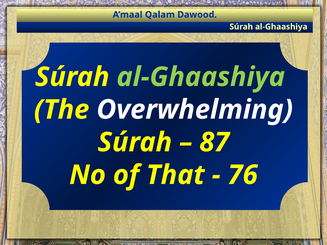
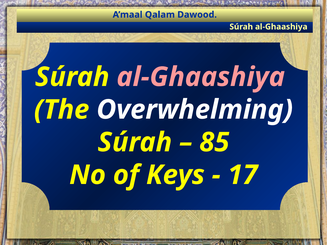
al-Ghaashiya colour: light green -> pink (201, 77)
87: 87 -> 85 (214, 142)
That: That -> Keys (175, 175)
76: 76 -> 17 (243, 175)
